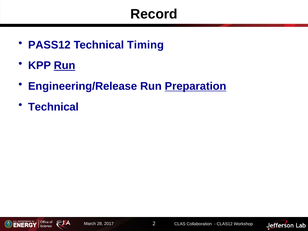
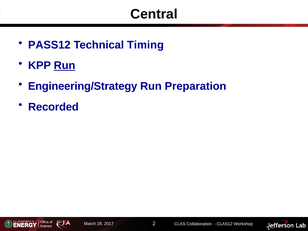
Record: Record -> Central (154, 14)
Engineering/Release: Engineering/Release -> Engineering/Strategy (83, 86)
Preparation underline: present -> none (196, 86)
Technical: Technical -> Recorded (53, 107)
